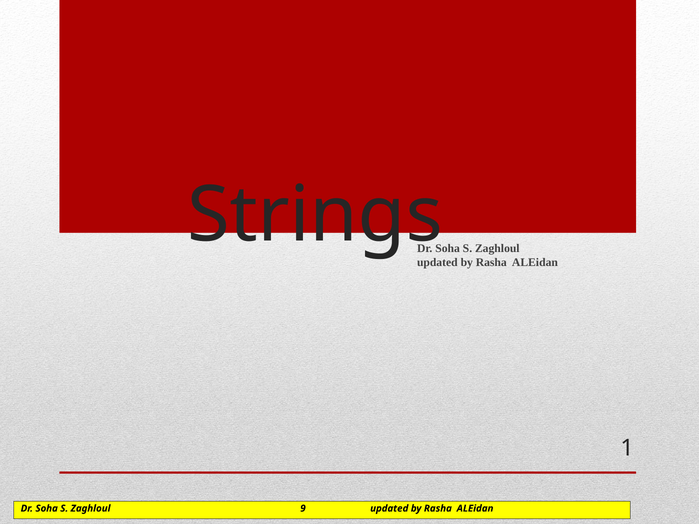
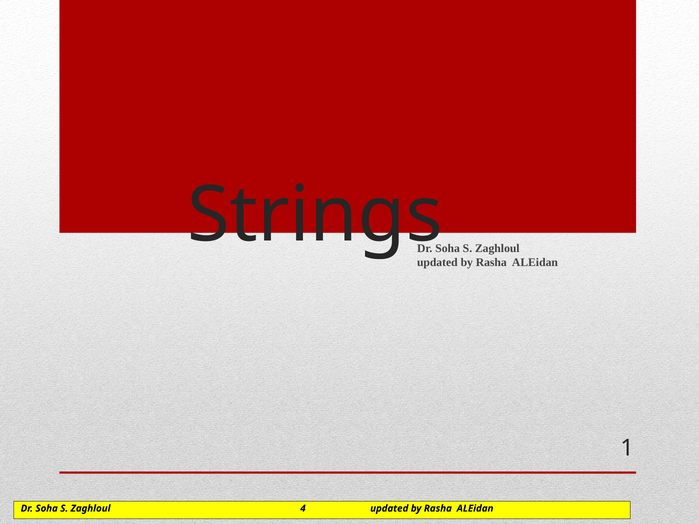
9: 9 -> 4 (303, 509)
